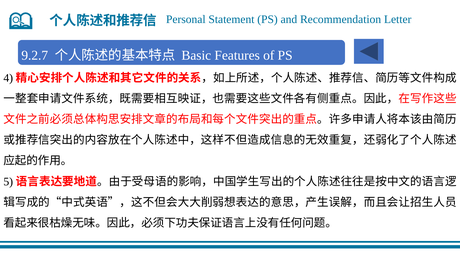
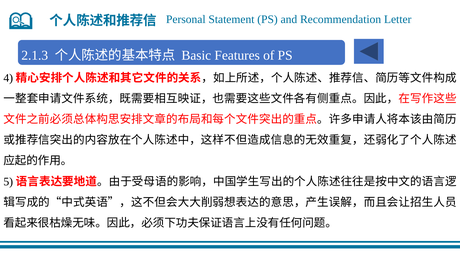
9.2.7: 9.2.7 -> 2.1.3 (35, 55)
